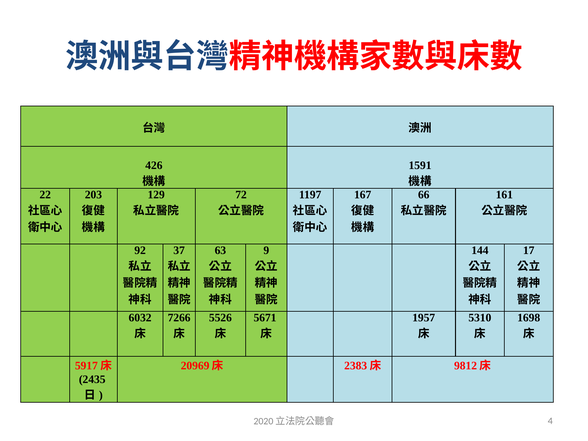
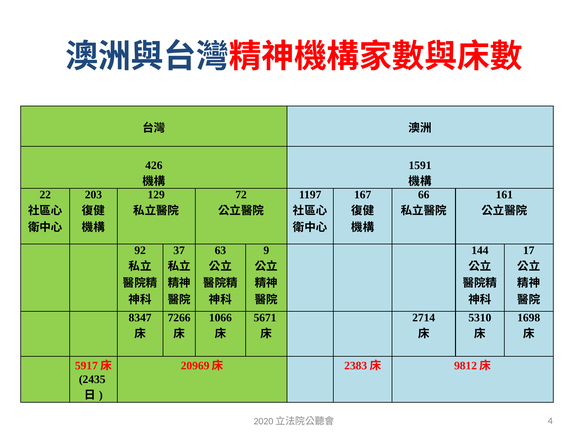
6032: 6032 -> 8347 (140, 318)
5526: 5526 -> 1066 (220, 318)
1957: 1957 -> 2714 (424, 318)
